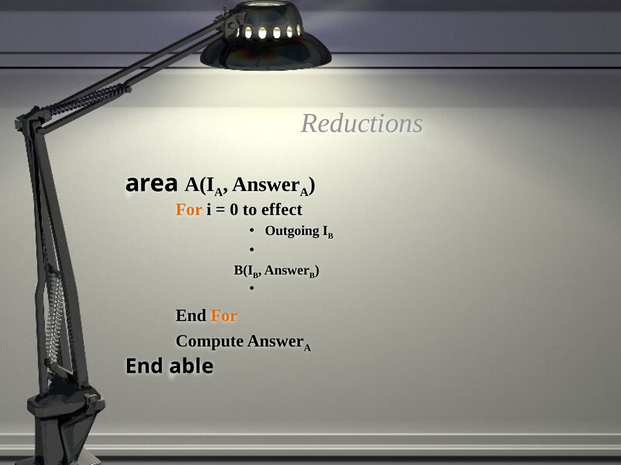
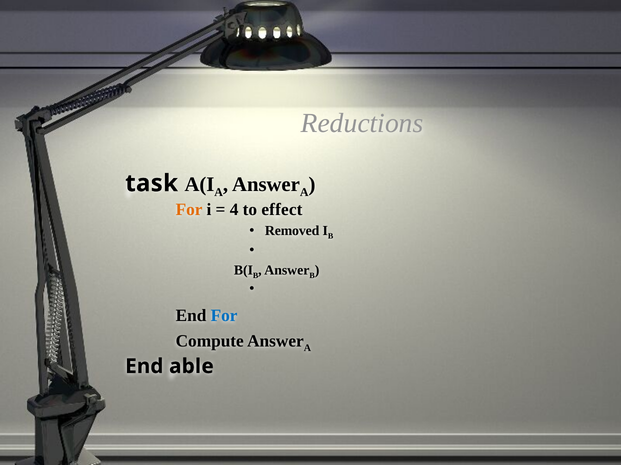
area: area -> task (152, 184)
0: 0 -> 4 (234, 210)
Outgoing: Outgoing -> Removed (292, 231)
For colour: orange -> blue (224, 316)
